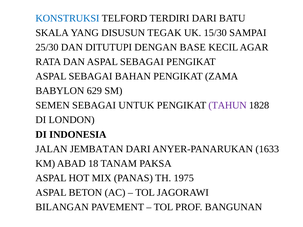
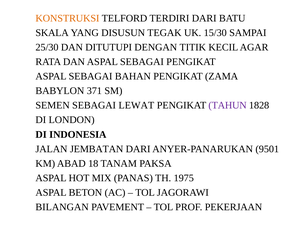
KONSTRUKSI colour: blue -> orange (67, 18)
BASE: BASE -> TITIK (193, 47)
629: 629 -> 371 (94, 91)
UNTUK: UNTUK -> LEWAT (136, 106)
1633: 1633 -> 9501 (267, 149)
BANGUNAN: BANGUNAN -> PEKERJAAN (233, 207)
